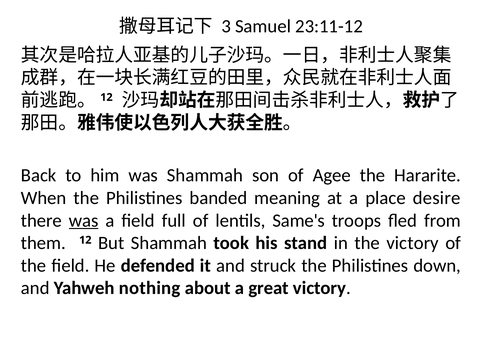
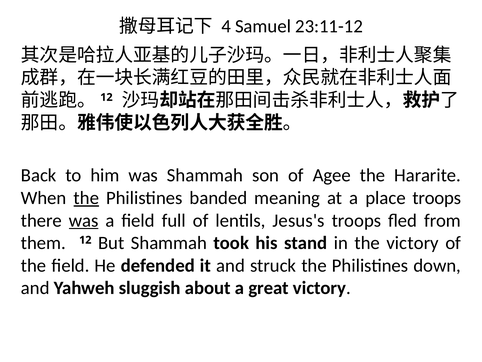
3: 3 -> 4 (226, 26)
the underline: none -> present (86, 198)
place desire: desire -> troops (437, 198)
Same's: Same's -> Jesus's (299, 220)
nothing: nothing -> sluggish (150, 288)
